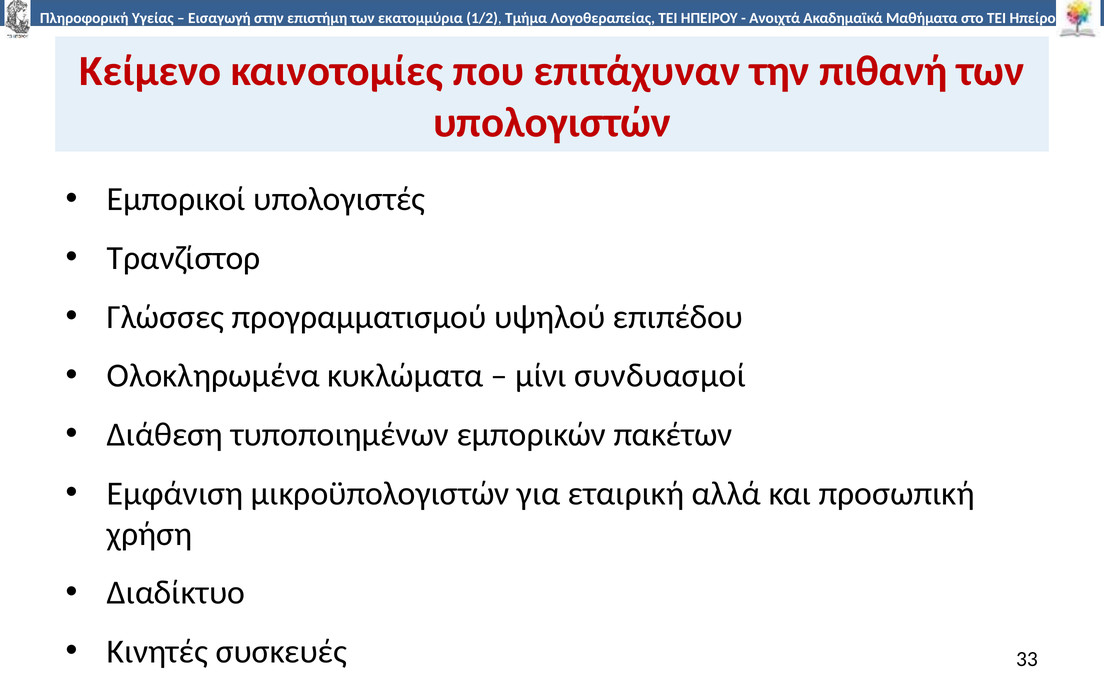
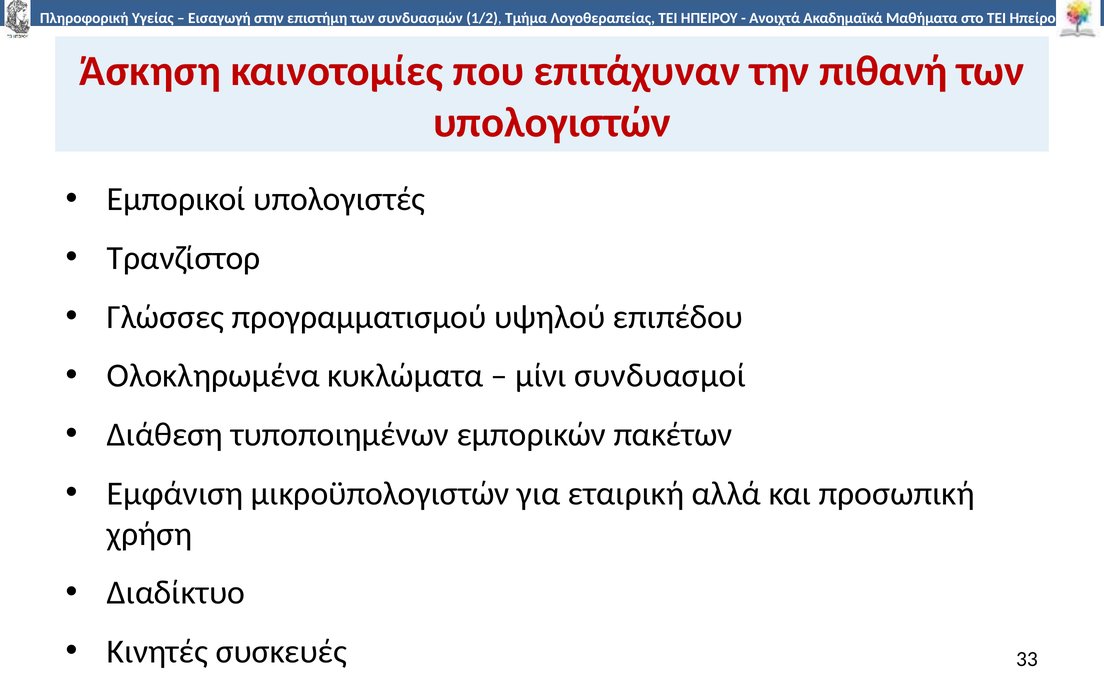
εκατομμύρια: εκατομμύρια -> συνδυασμών (420, 18)
Κείμενο: Κείμενο -> Άσκηση (150, 71)
